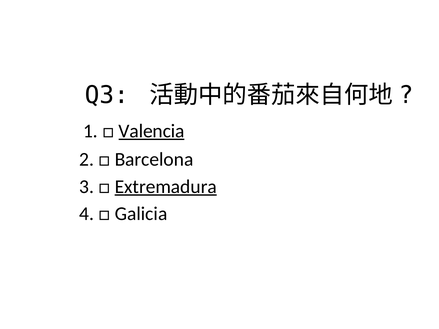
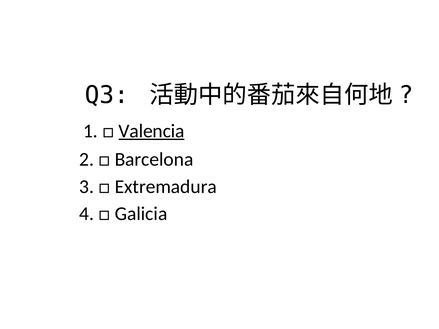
Extremadura underline: present -> none (166, 187)
